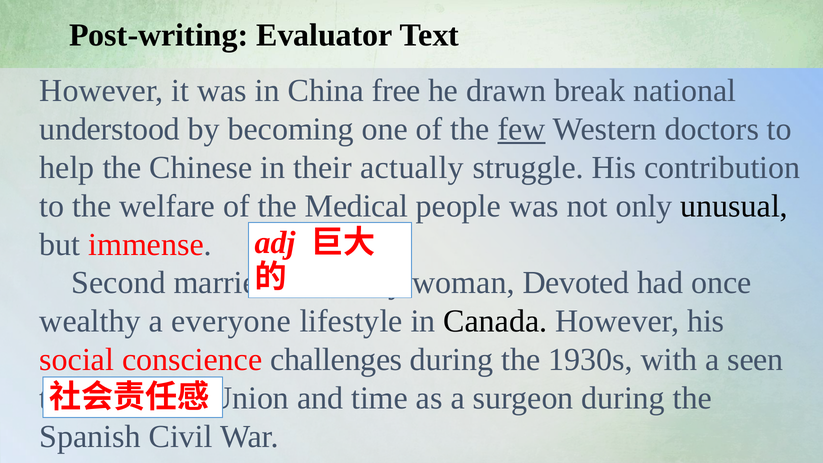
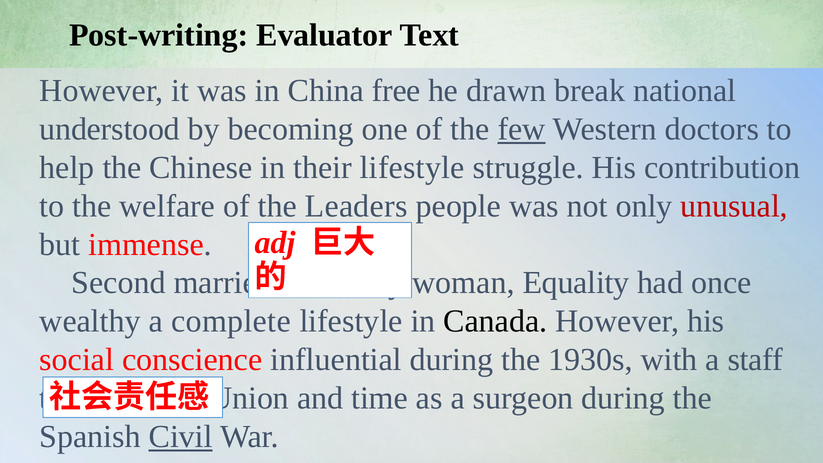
their actually: actually -> lifestyle (412, 167)
Medical: Medical -> Leaders (356, 206)
unusual colour: black -> red (734, 206)
Devoted: Devoted -> Equality (576, 283)
everyone: everyone -> complete (231, 321)
challenges: challenges -> influential (336, 360)
seen: seen -> staff (755, 360)
Civil underline: none -> present (181, 437)
